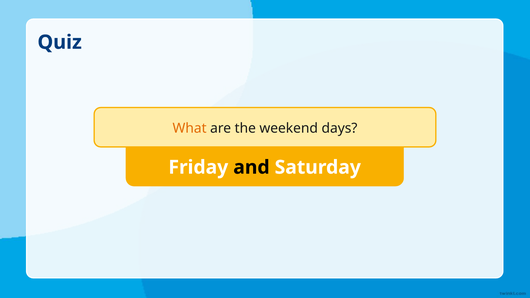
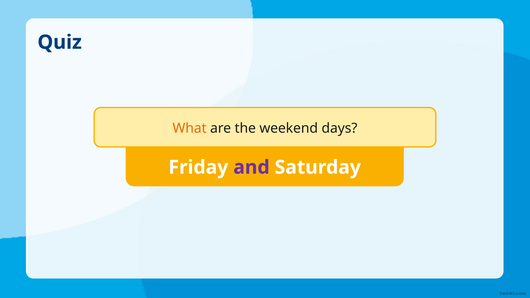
and colour: black -> purple (251, 167)
